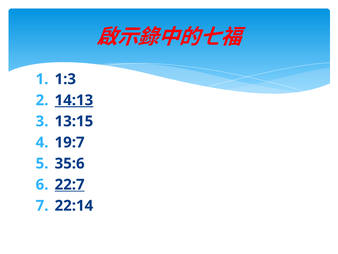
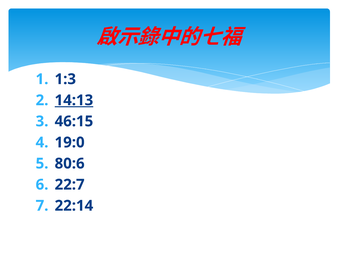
13:15: 13:15 -> 46:15 (74, 121)
19:7: 19:7 -> 19:0 (70, 142)
35:6: 35:6 -> 80:6 (70, 163)
22:7 underline: present -> none (70, 184)
